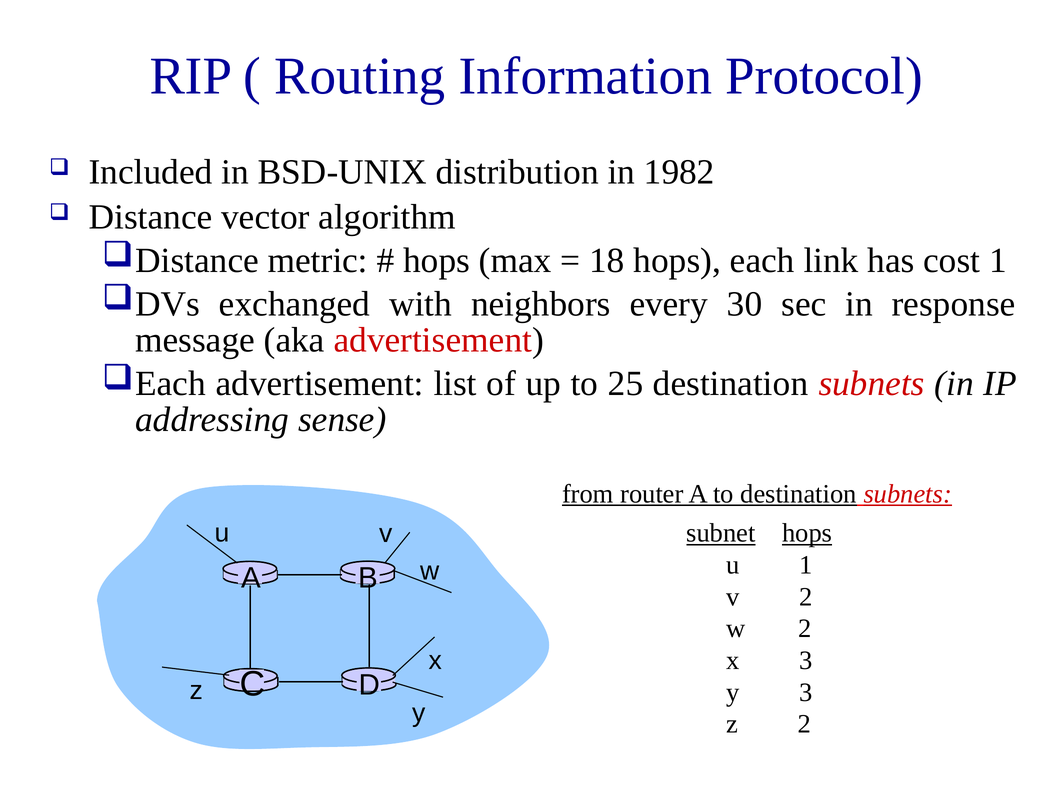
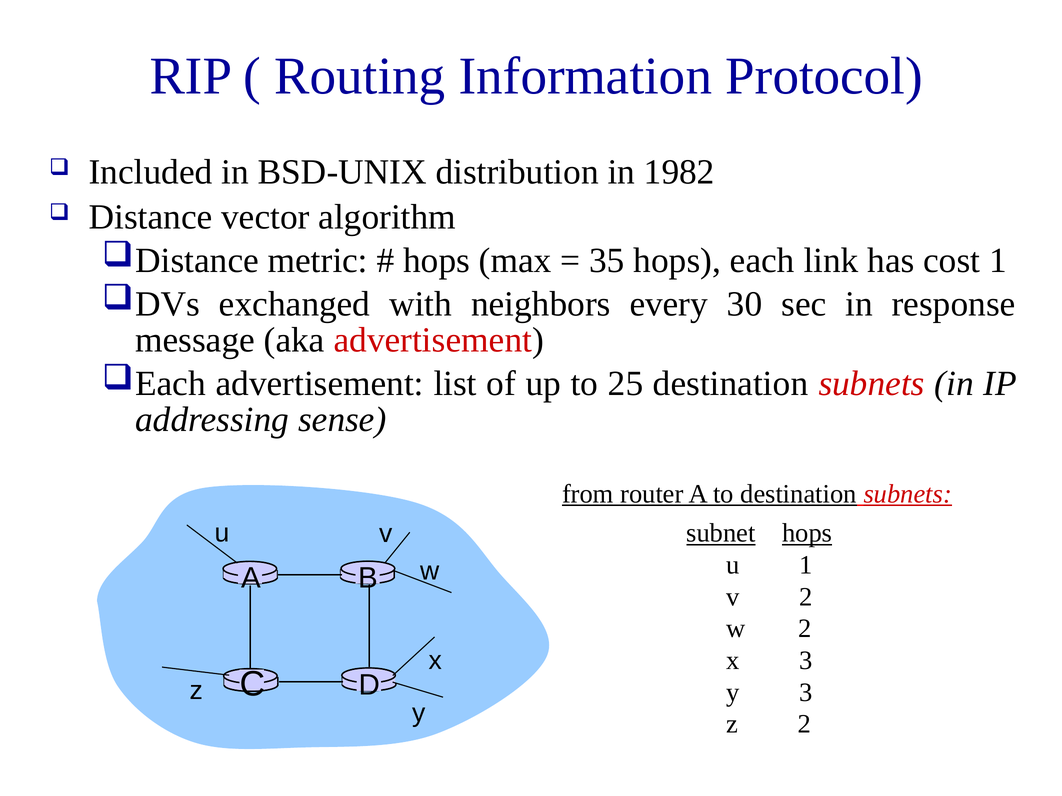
18: 18 -> 35 (607, 261)
